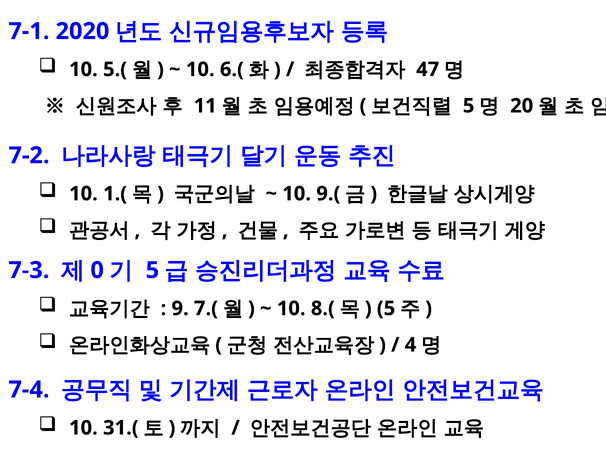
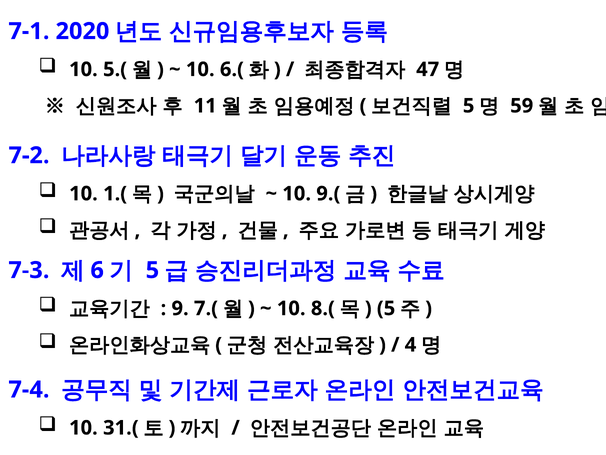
20: 20 -> 59 (522, 106)
0: 0 -> 6 (97, 270)
